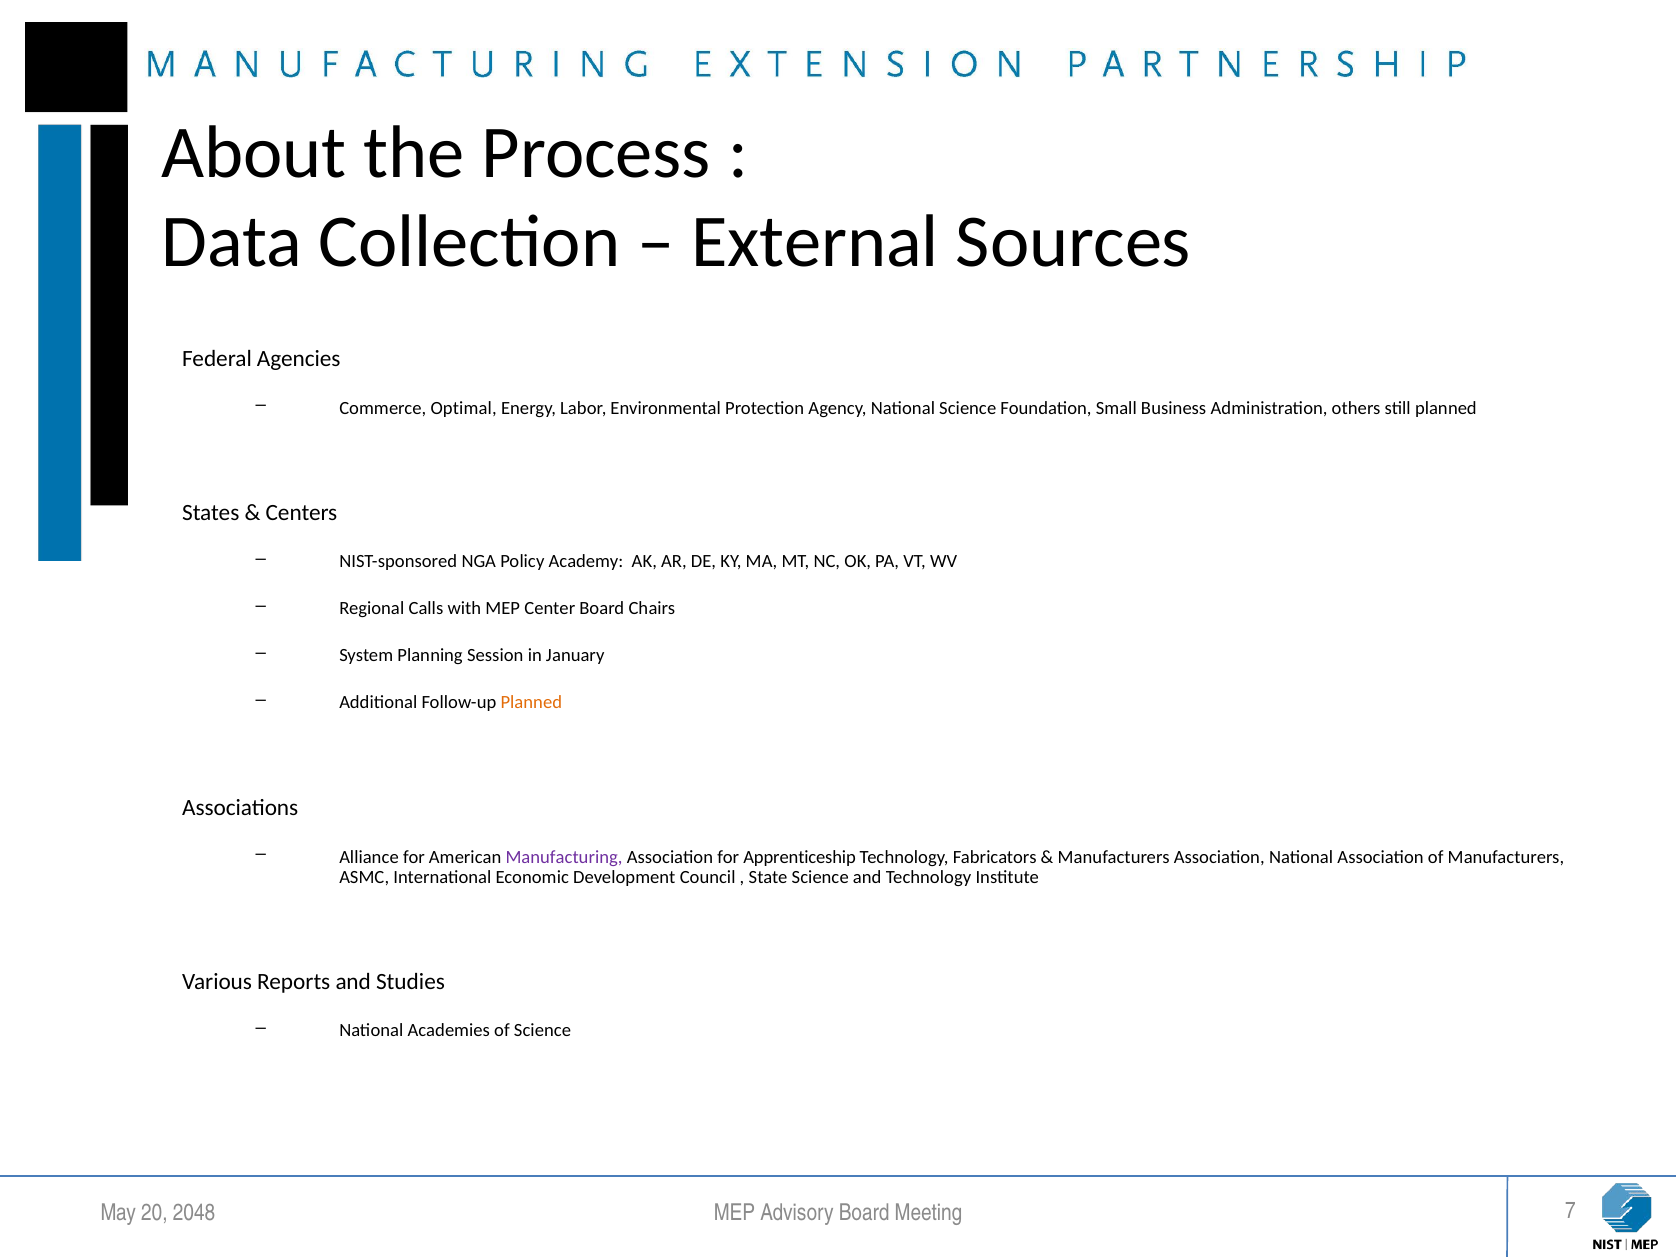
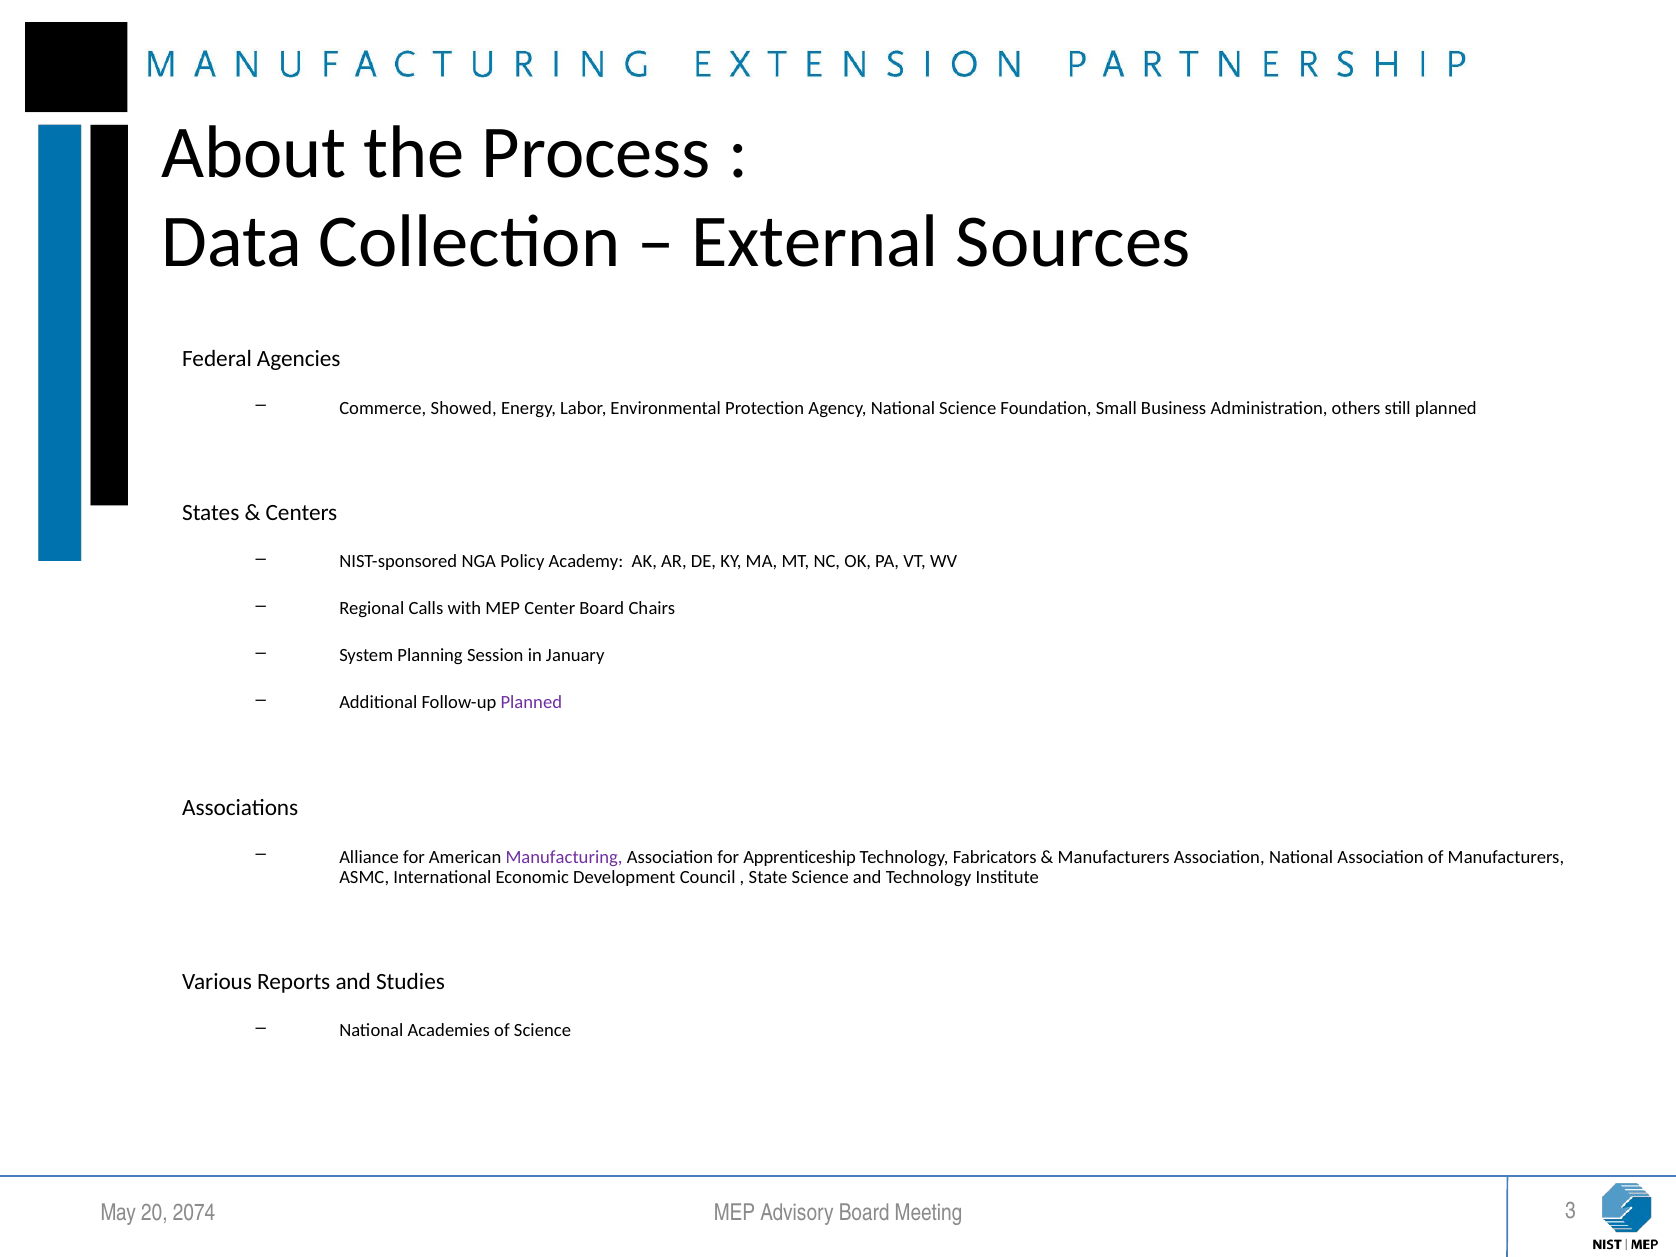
Optimal: Optimal -> Showed (464, 408)
Planned colour: orange -> purple (531, 702)
2048: 2048 -> 2074 (194, 1213)
7: 7 -> 3 (1570, 1211)
